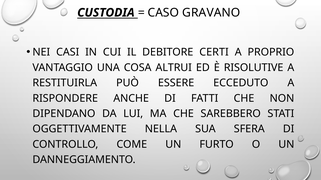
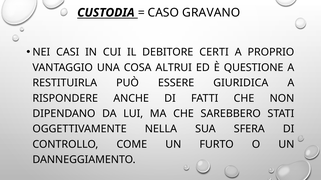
RISOLUTIVE: RISOLUTIVE -> QUESTIONE (254, 68)
ECCEDUTO: ECCEDUTO -> GIURIDICA (241, 83)
